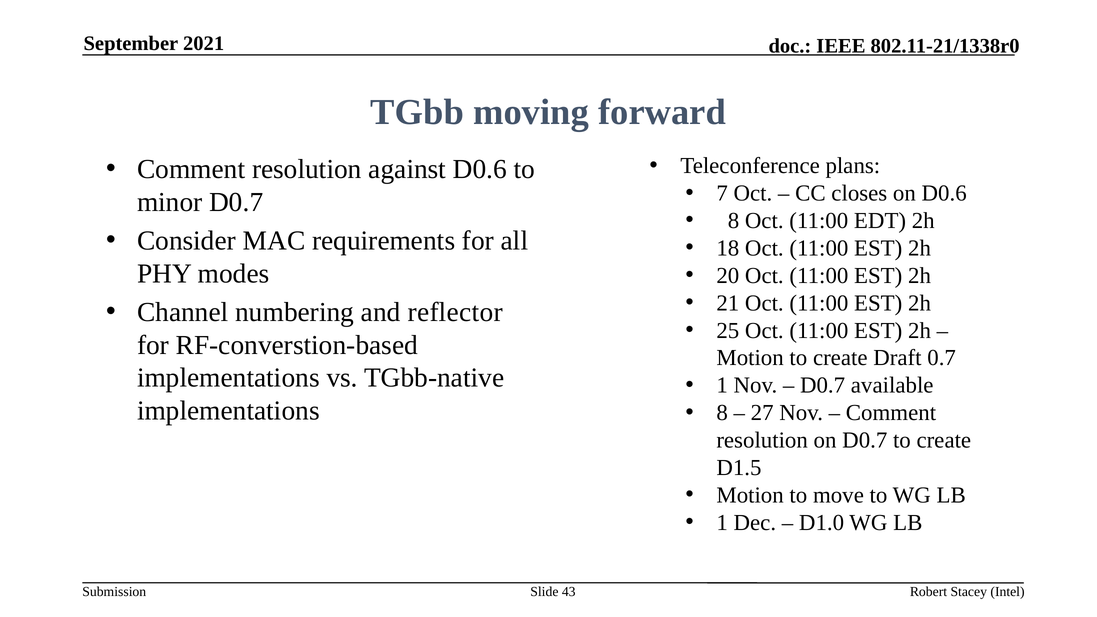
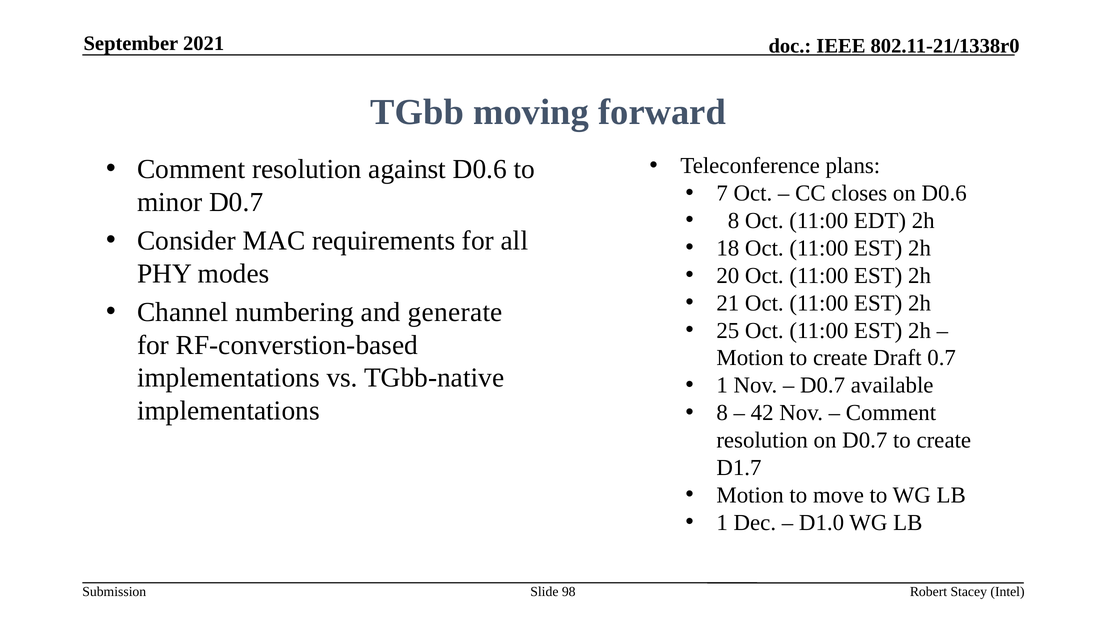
reflector: reflector -> generate (455, 312)
27: 27 -> 42 (762, 413)
D1.5: D1.5 -> D1.7 (739, 468)
43: 43 -> 98 (569, 592)
